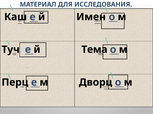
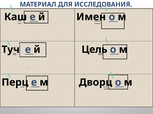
Тема: Тема -> Цель (94, 50)
